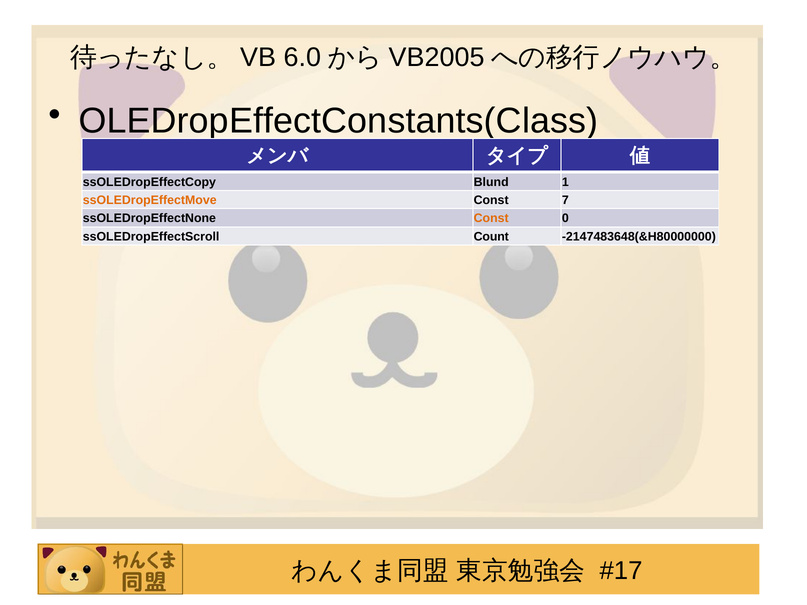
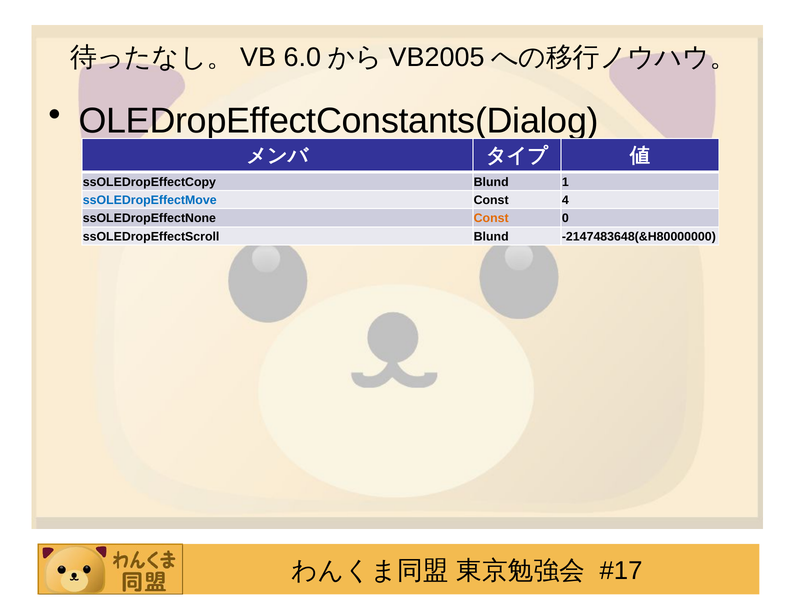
OLEDropEffectConstants(Class: OLEDropEffectConstants(Class -> OLEDropEffectConstants(Dialog (339, 121)
ssOLEDropEffectMove colour: orange -> blue (150, 200)
7: 7 -> 4 (565, 200)
ssOLEDropEffectScroll Count: Count -> Blund (491, 237)
